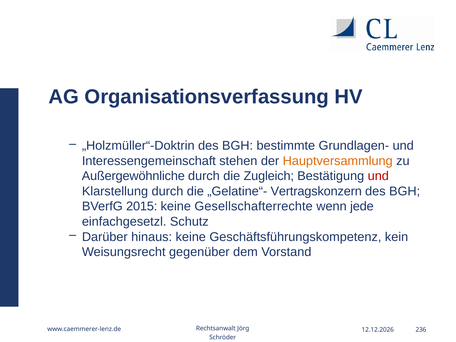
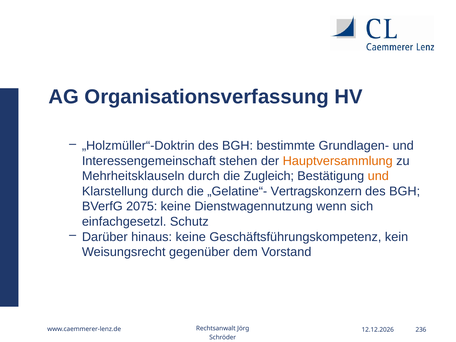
Außergewöhnliche: Außergewöhnliche -> Mehrheitsklauseln (133, 176)
und colour: red -> orange (378, 176)
2015: 2015 -> 2075 (142, 206)
Gesellschafterrechte: Gesellschafterrechte -> Dienstwagennutzung (254, 206)
jede: jede -> sich (362, 206)
